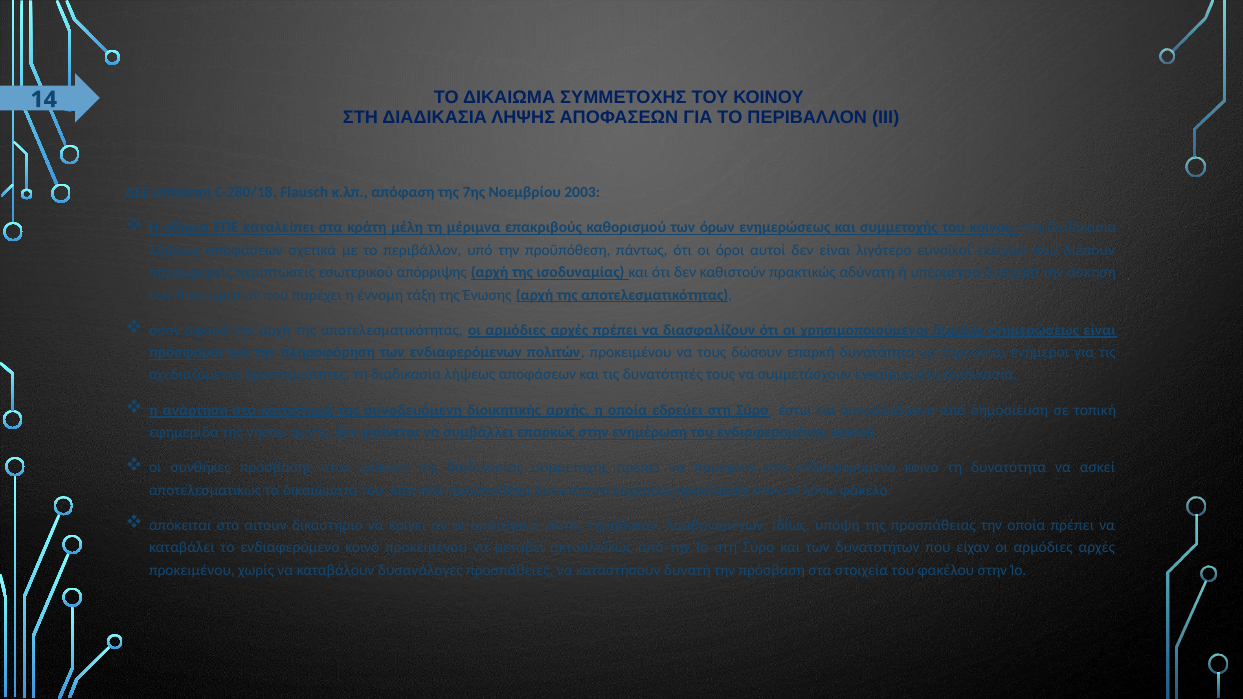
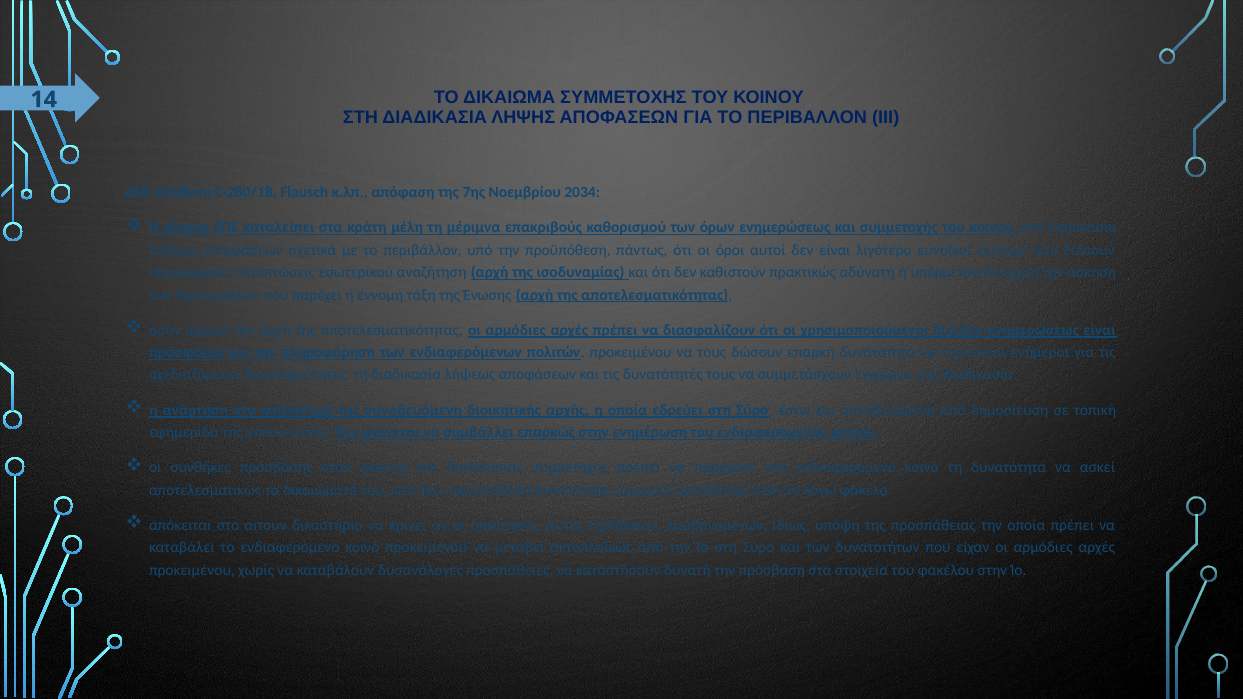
2003: 2003 -> 2034 (582, 193)
απόρριψης: απόρριψης -> αναζήτηση (432, 273)
